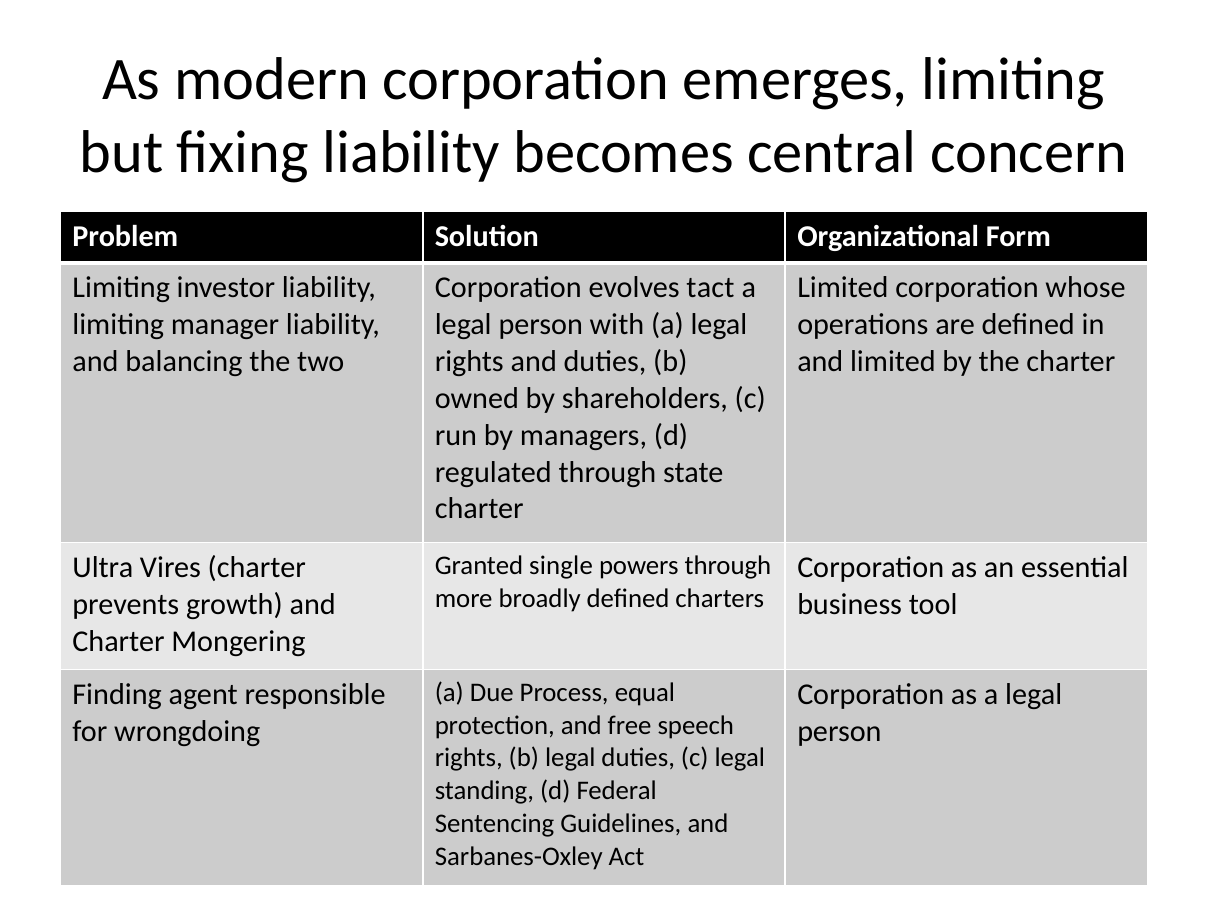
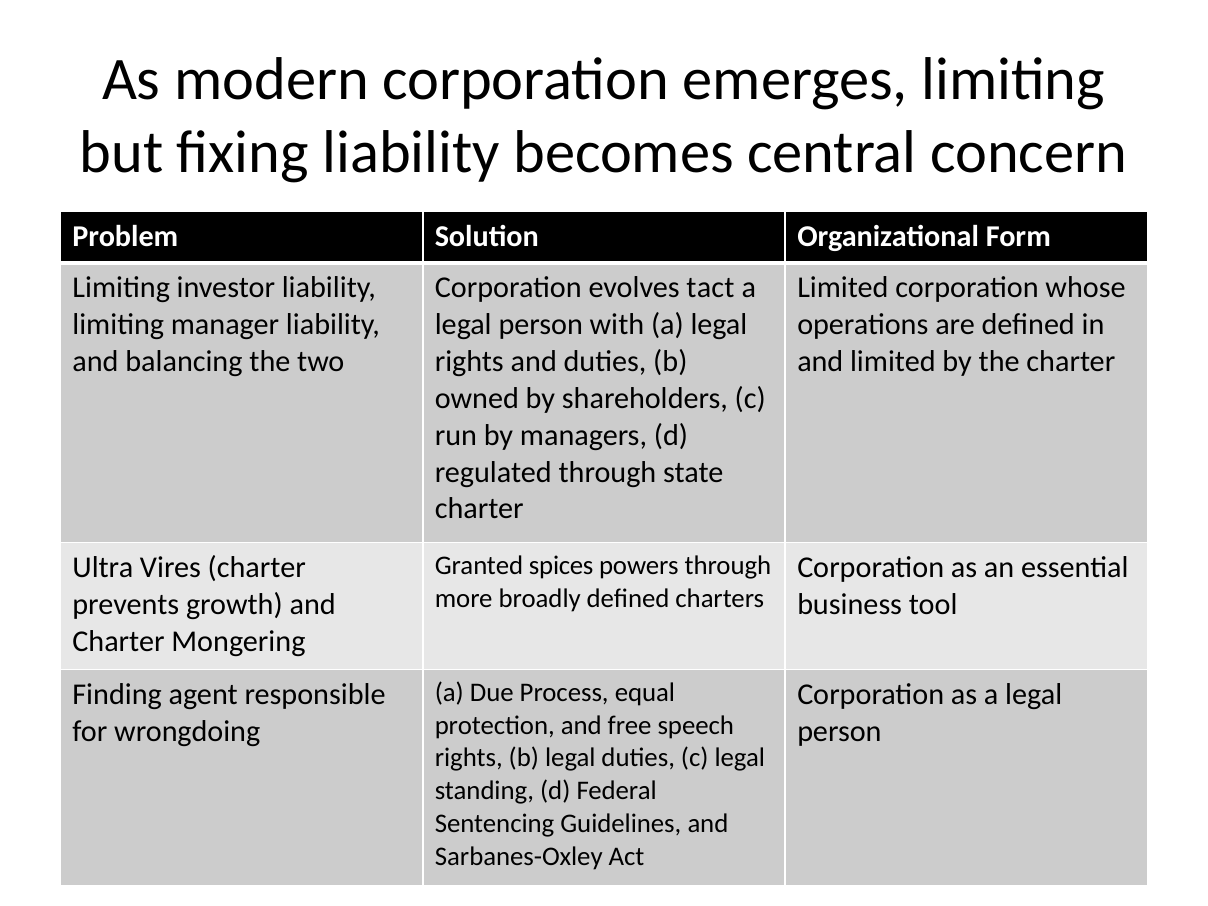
single: single -> spices (561, 565)
